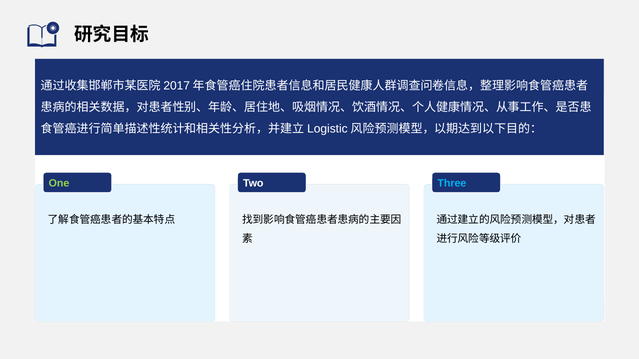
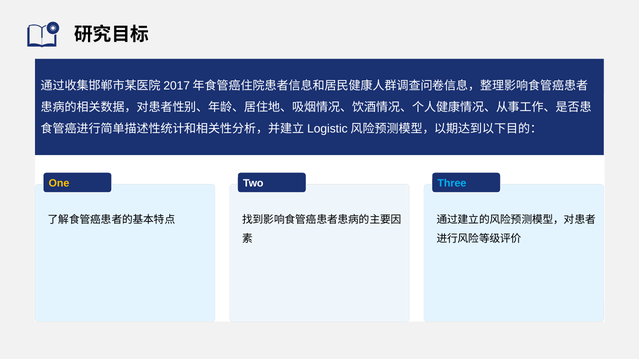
One colour: light green -> yellow (59, 183)
